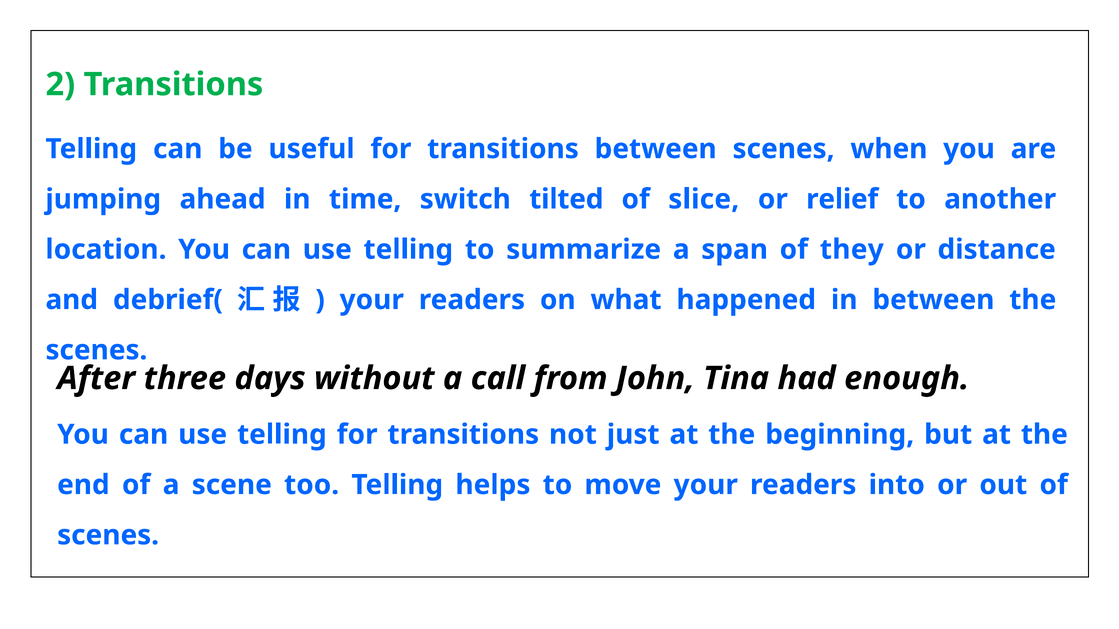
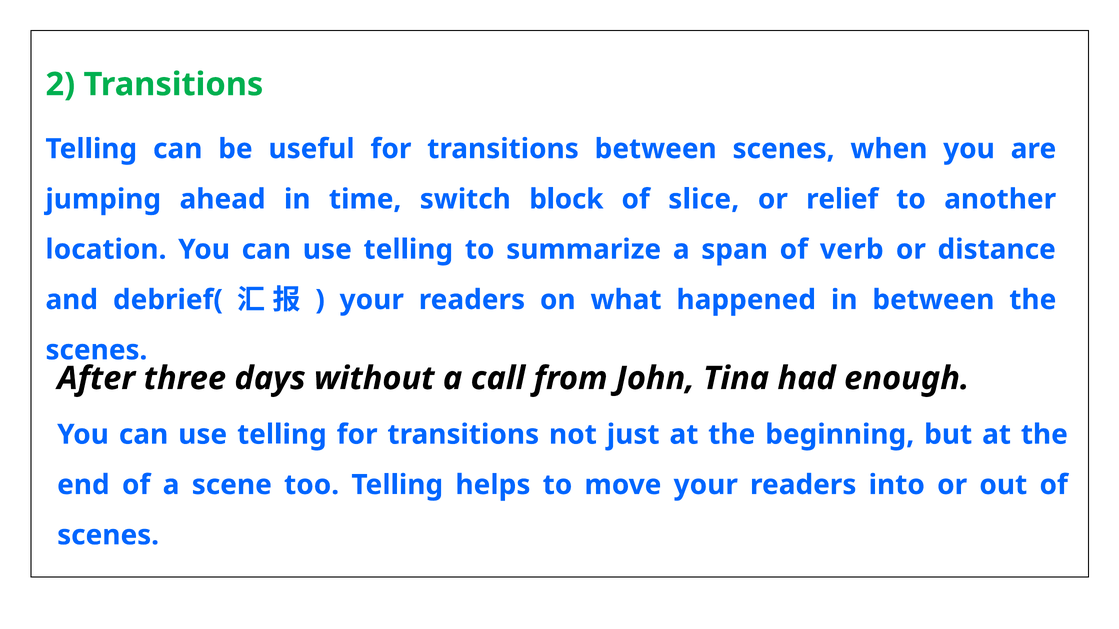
tilted: tilted -> block (566, 199)
they: they -> verb (852, 250)
